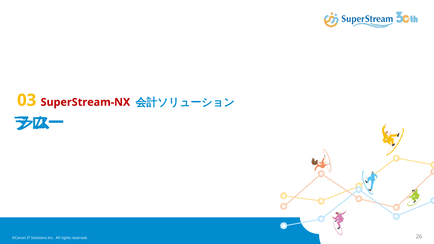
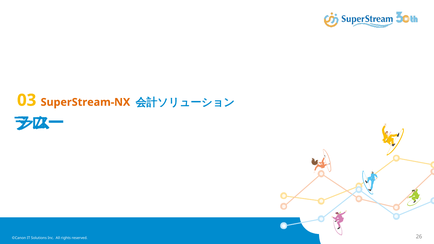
SuperStream-NX colour: red -> orange (85, 102)
